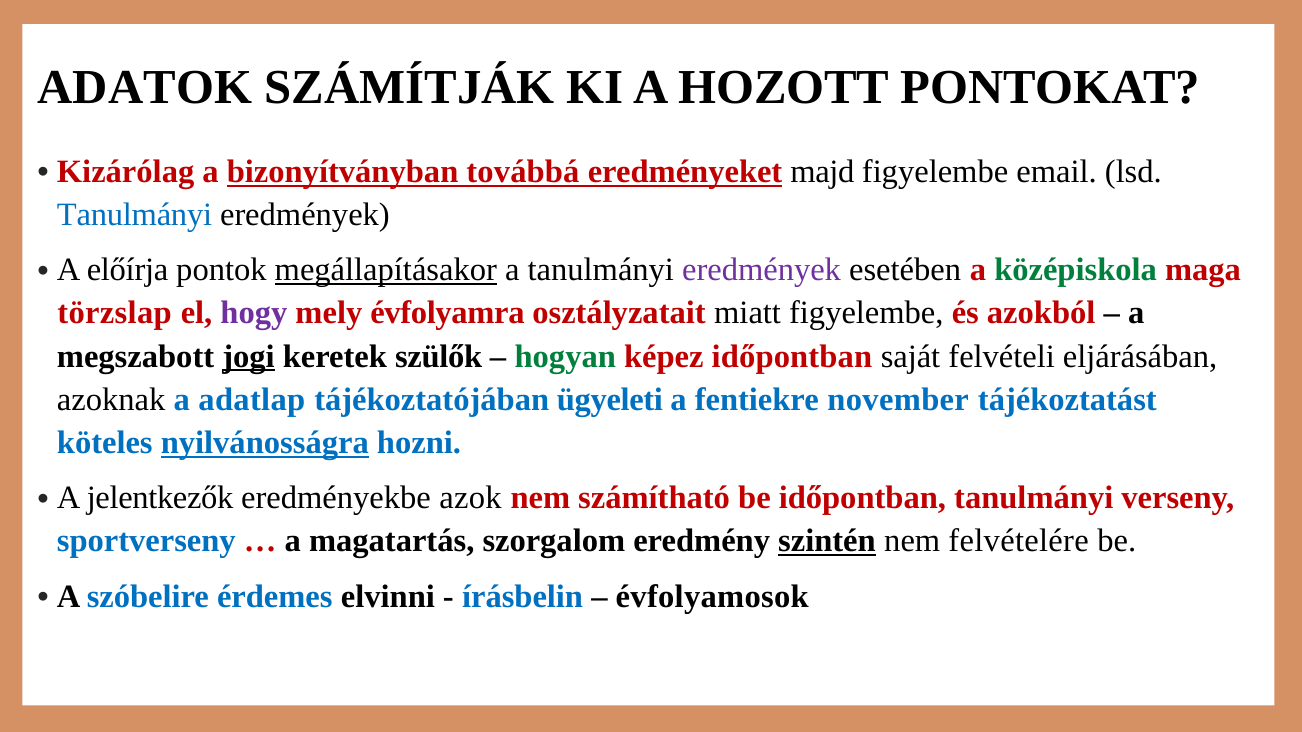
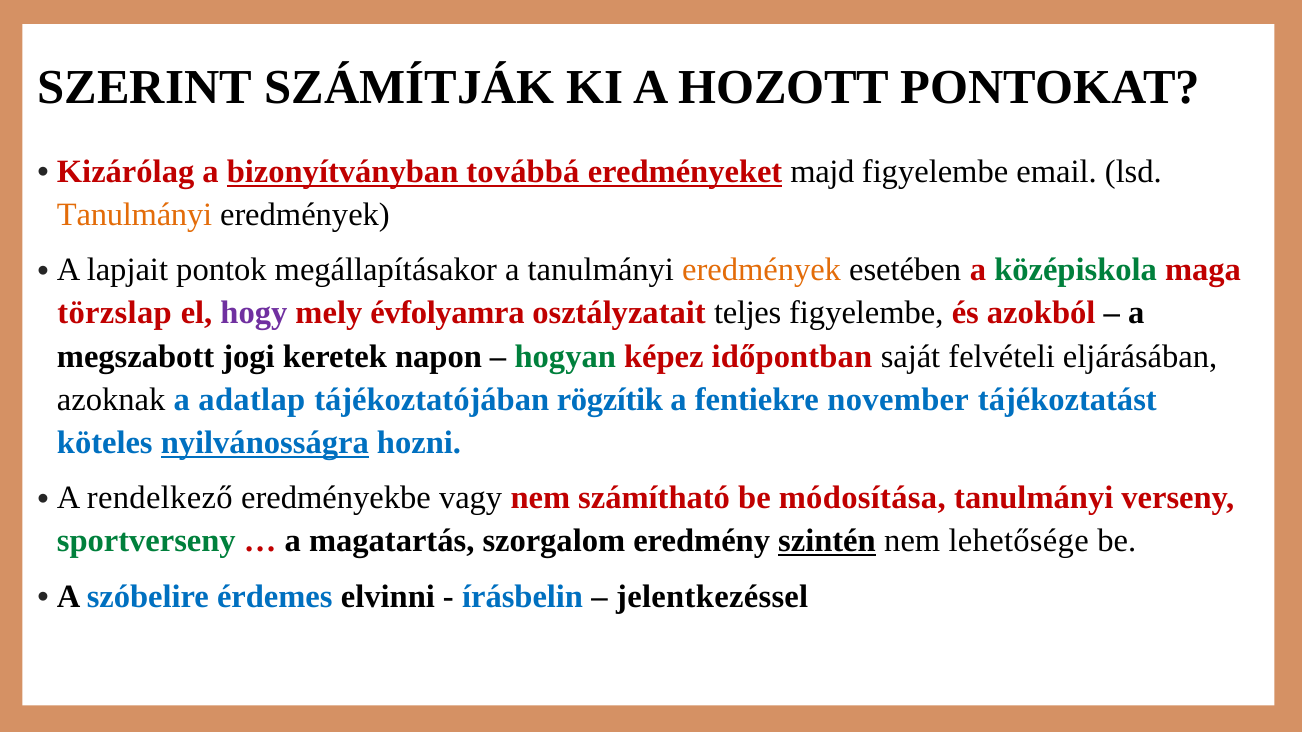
ADATOK: ADATOK -> SZERINT (145, 87)
Tanulmányi colour: blue -> orange (135, 215)
előírja: előírja -> lapjait (127, 270)
megállapításakor underline: present -> none (386, 270)
eredmények colour: purple -> orange (762, 270)
miatt: miatt -> teljes (748, 313)
jogi underline: present -> none (249, 357)
szülők: szülők -> napon (439, 357)
ügyeleti: ügyeleti -> rögzítik (610, 400)
jelentkezők: jelentkezők -> rendelkező (160, 498)
azok: azok -> vagy (471, 498)
be időpontban: időpontban -> módosítása (862, 498)
sportverseny colour: blue -> green (146, 541)
felvételére: felvételére -> lehetősége (1019, 541)
évfolyamosok: évfolyamosok -> jelentkezéssel (712, 597)
